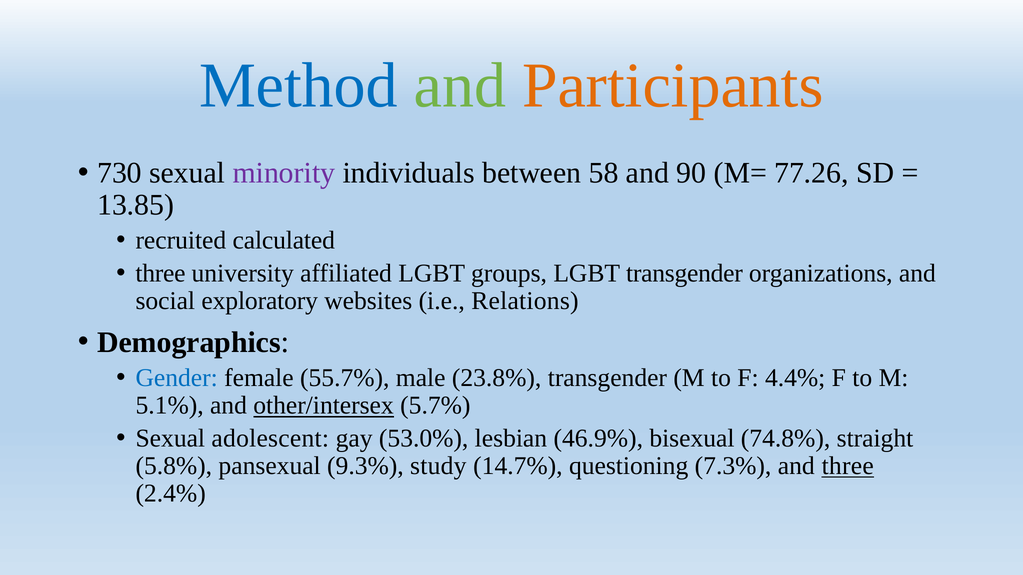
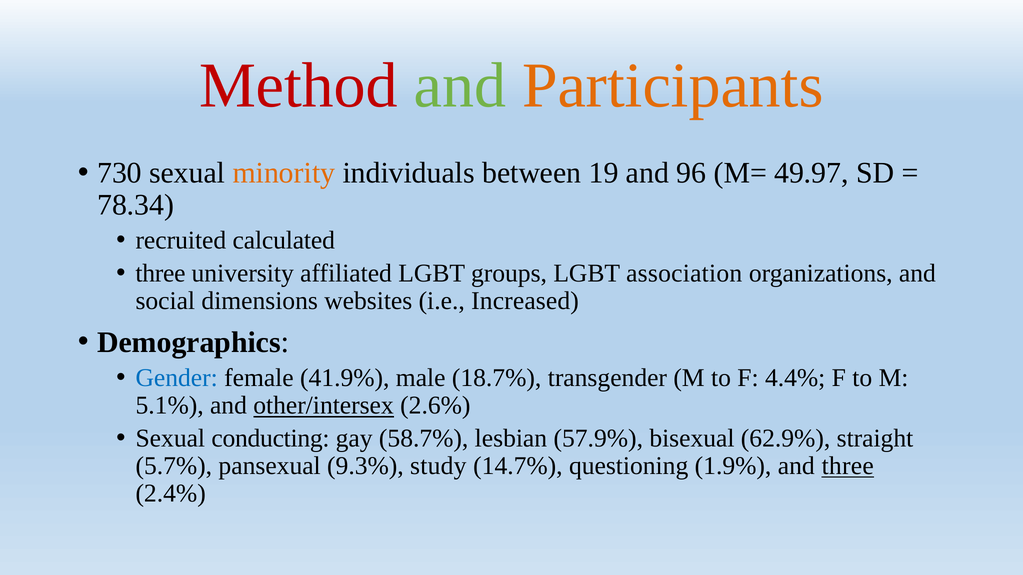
Method colour: blue -> red (298, 86)
minority colour: purple -> orange (284, 173)
58: 58 -> 19 (604, 173)
90: 90 -> 96 (691, 173)
77.26: 77.26 -> 49.97 (811, 173)
13.85: 13.85 -> 78.34 (136, 205)
LGBT transgender: transgender -> association (684, 273)
exploratory: exploratory -> dimensions (260, 301)
Relations: Relations -> Increased (525, 301)
55.7%: 55.7% -> 41.9% (345, 378)
23.8%: 23.8% -> 18.7% (497, 378)
5.7%: 5.7% -> 2.6% (435, 406)
adolescent: adolescent -> conducting (270, 438)
53.0%: 53.0% -> 58.7% (424, 438)
46.9%: 46.9% -> 57.9% (598, 438)
74.8%: 74.8% -> 62.9% (786, 438)
5.8%: 5.8% -> 5.7% (174, 466)
7.3%: 7.3% -> 1.9% (733, 466)
